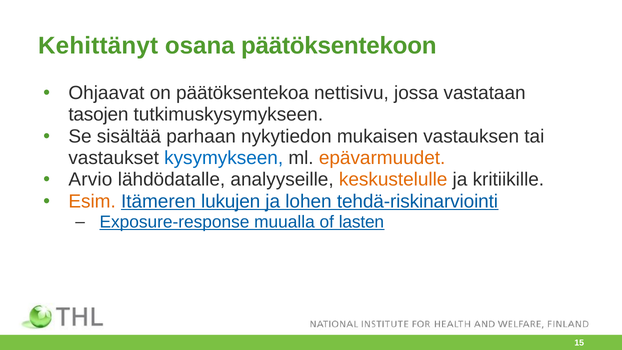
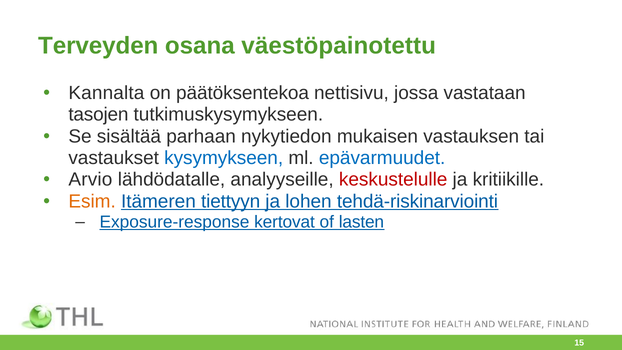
Kehittänyt: Kehittänyt -> Terveyden (98, 46)
päätöksentekoon: päätöksentekoon -> väestöpainotettu (339, 46)
Ohjaavat: Ohjaavat -> Kannalta (106, 93)
epävarmuudet colour: orange -> blue (382, 158)
keskustelulle colour: orange -> red (393, 180)
lukujen: lukujen -> tiettyyn (231, 201)
muualla: muualla -> kertovat (285, 222)
